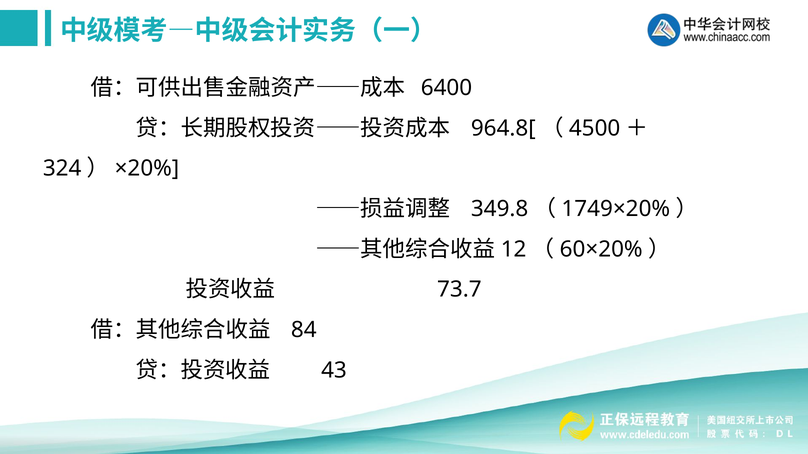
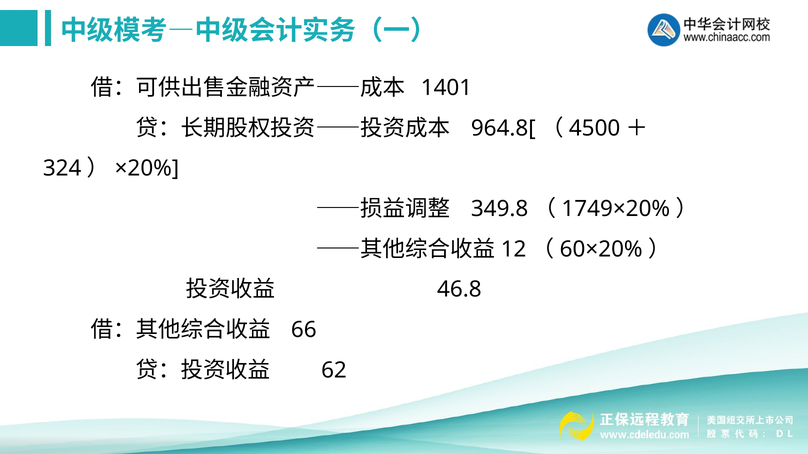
6400: 6400 -> 1401 (446, 88)
73.7: 73.7 -> 46.8 (459, 290)
84: 84 -> 66 (304, 330)
43: 43 -> 62 (334, 371)
